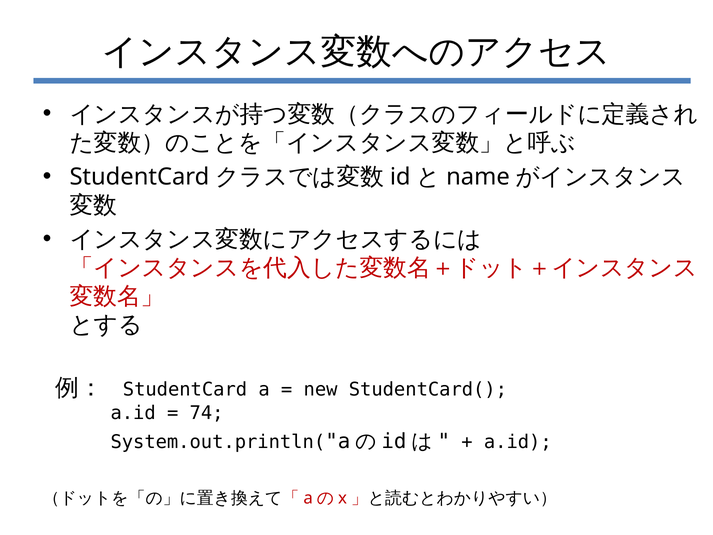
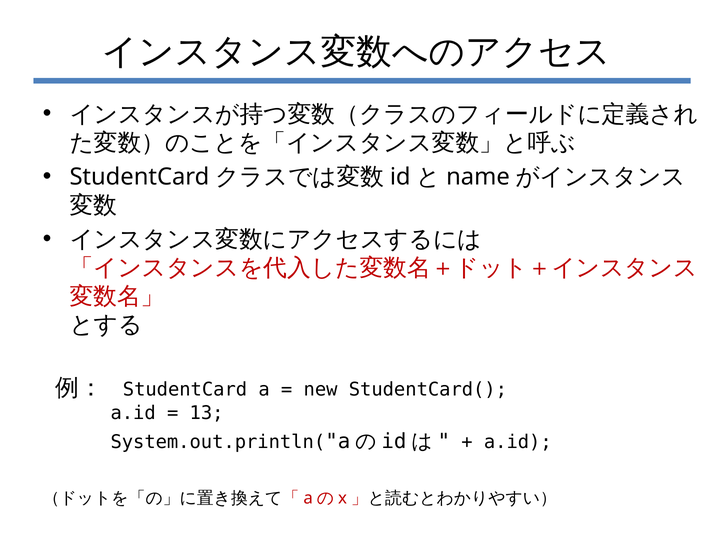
74: 74 -> 13 (207, 413)
